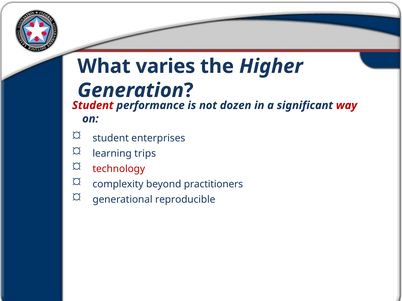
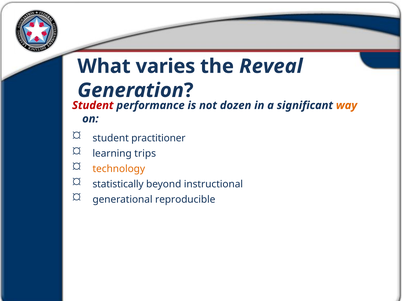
Higher: Higher -> Reveal (271, 66)
way colour: red -> orange (347, 106)
enterprises: enterprises -> practitioner (158, 138)
technology colour: red -> orange (119, 169)
complexity: complexity -> statistically (118, 185)
practitioners: practitioners -> instructional (213, 185)
